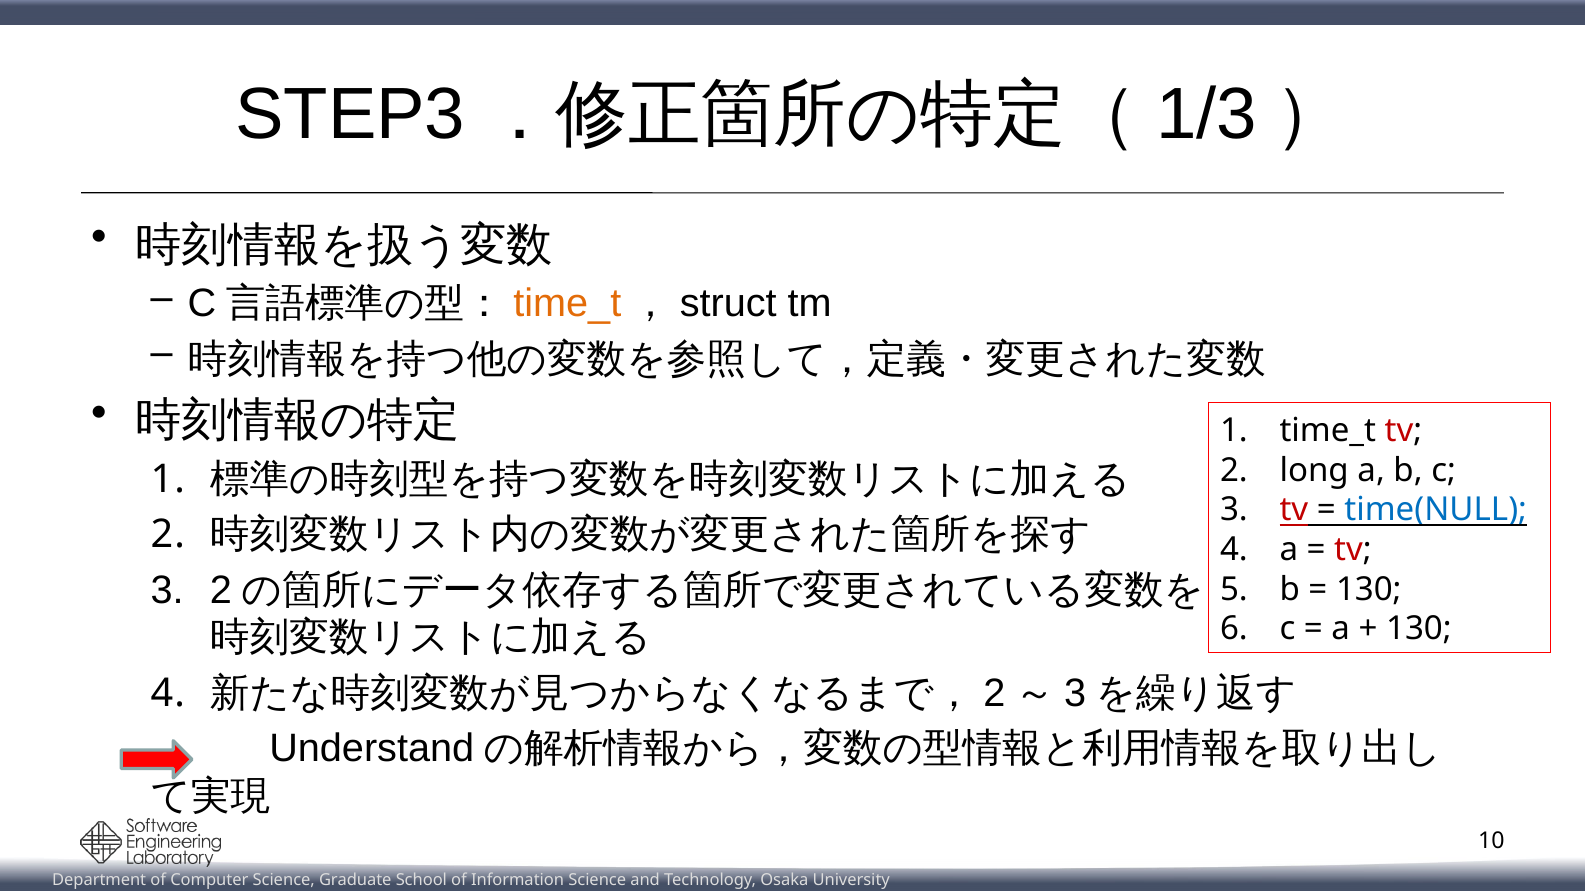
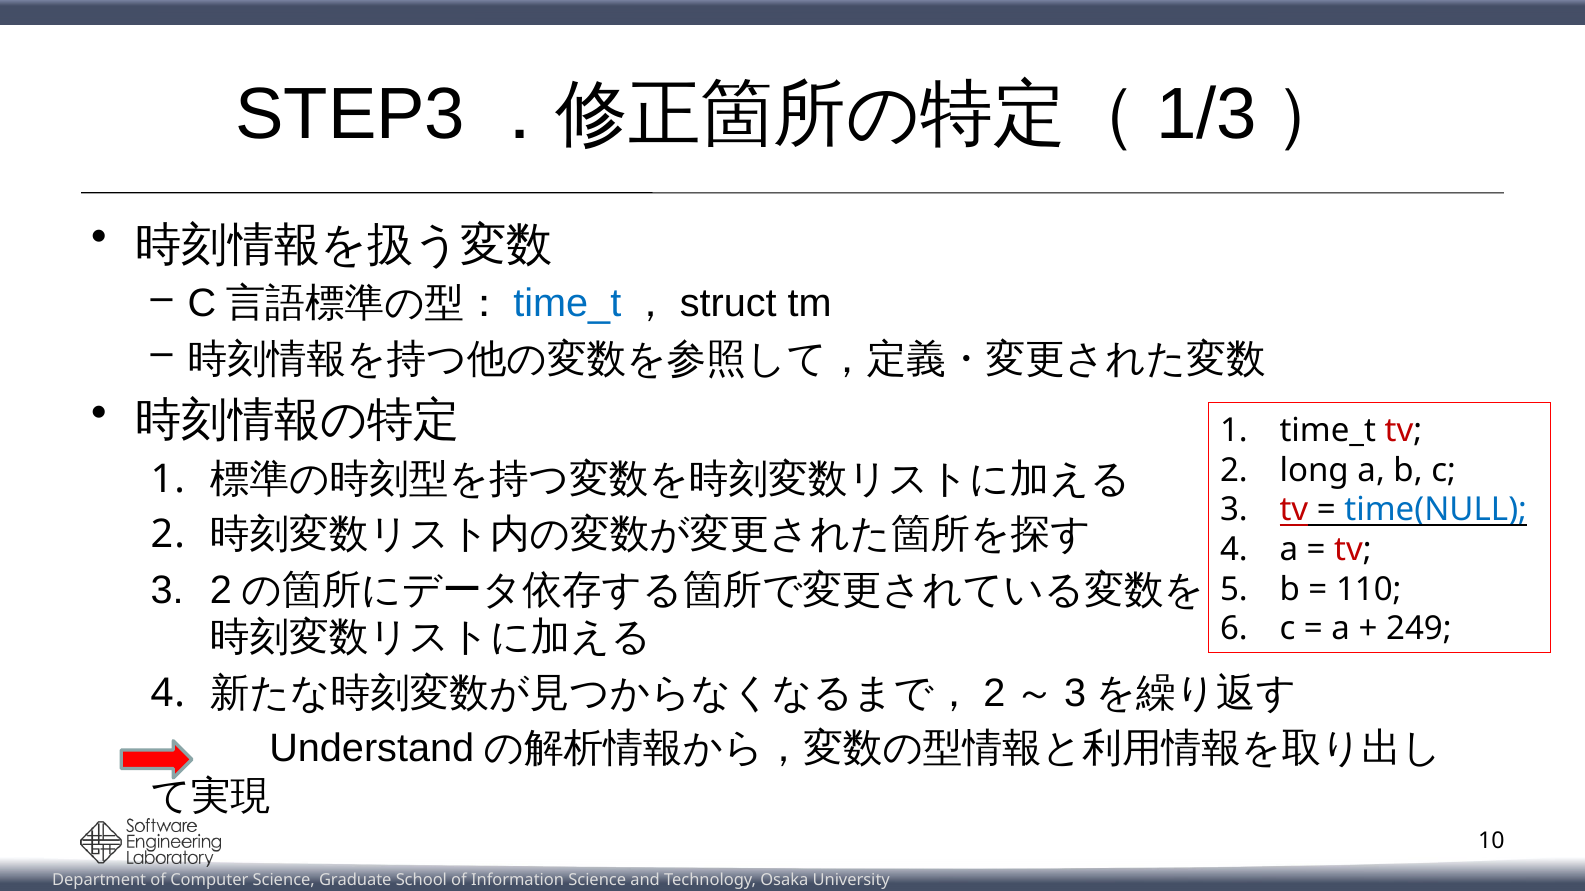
time_t colour: orange -> blue (567, 304)
130: 130 -> 110 (1369, 590)
130: 130 -> 249 (1419, 629)
